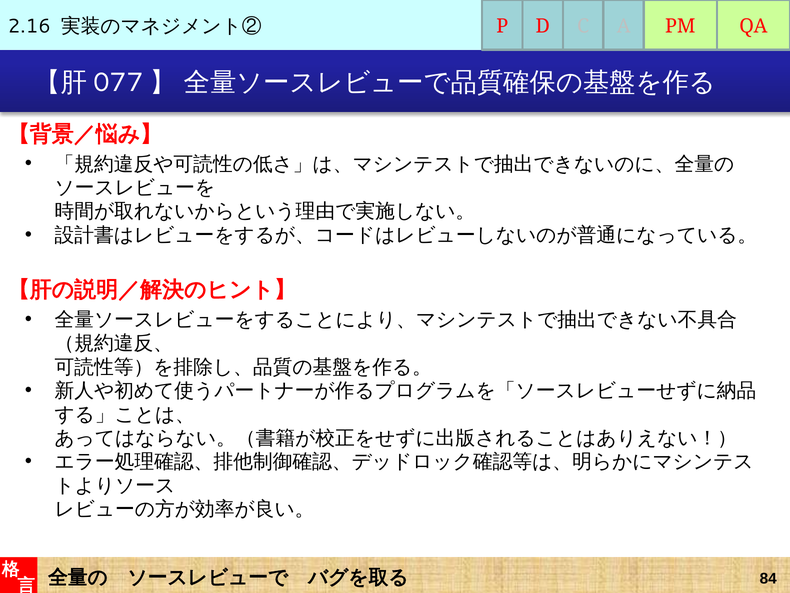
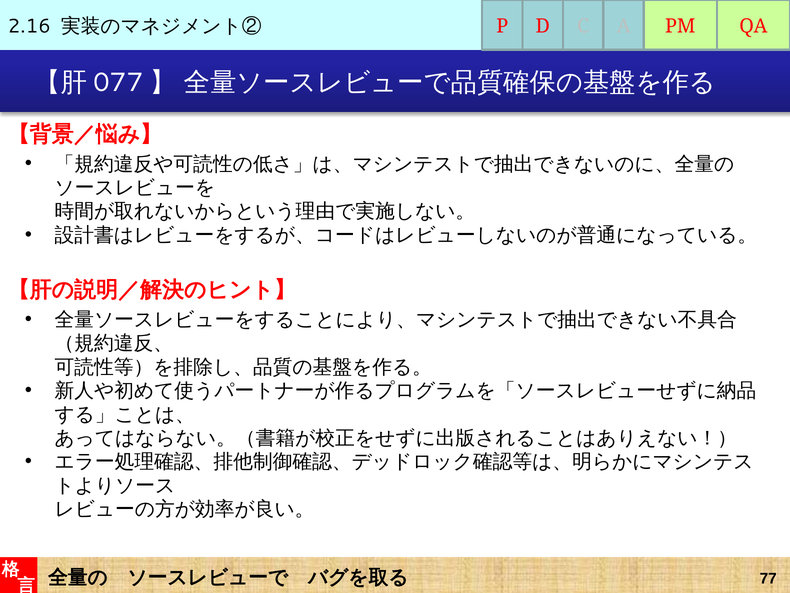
84: 84 -> 77 (768, 578)
